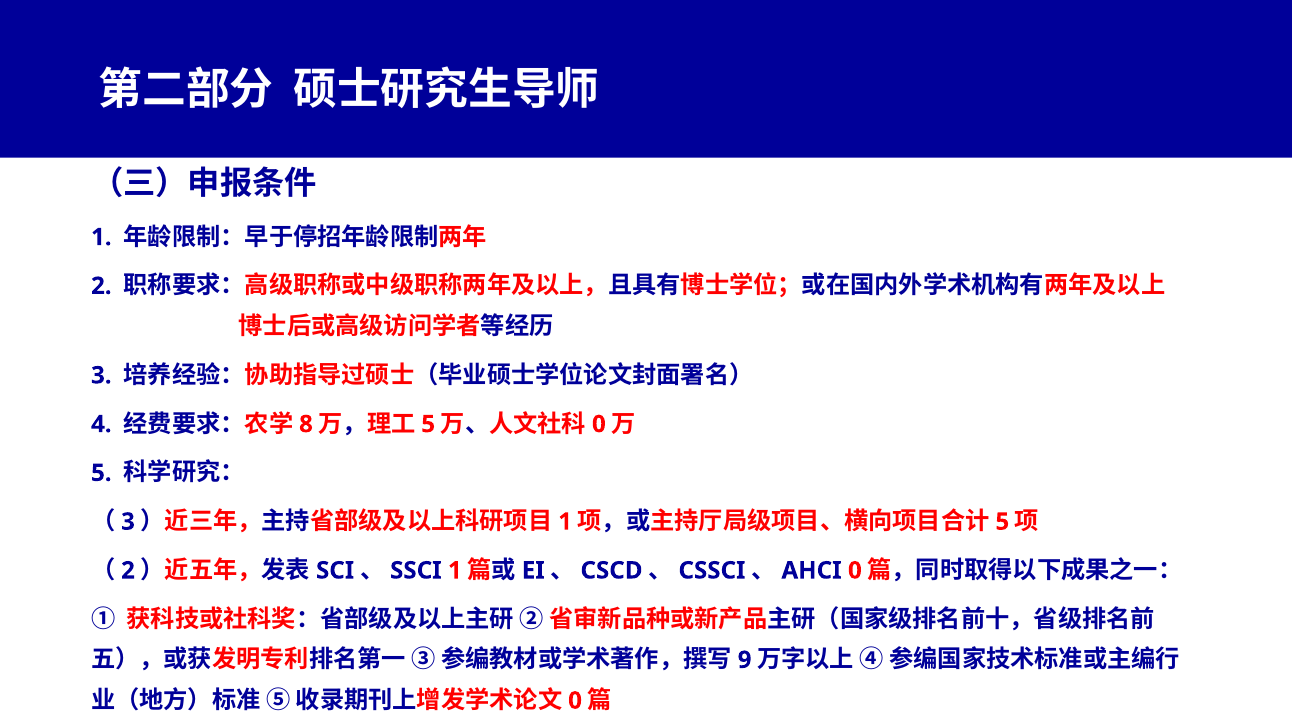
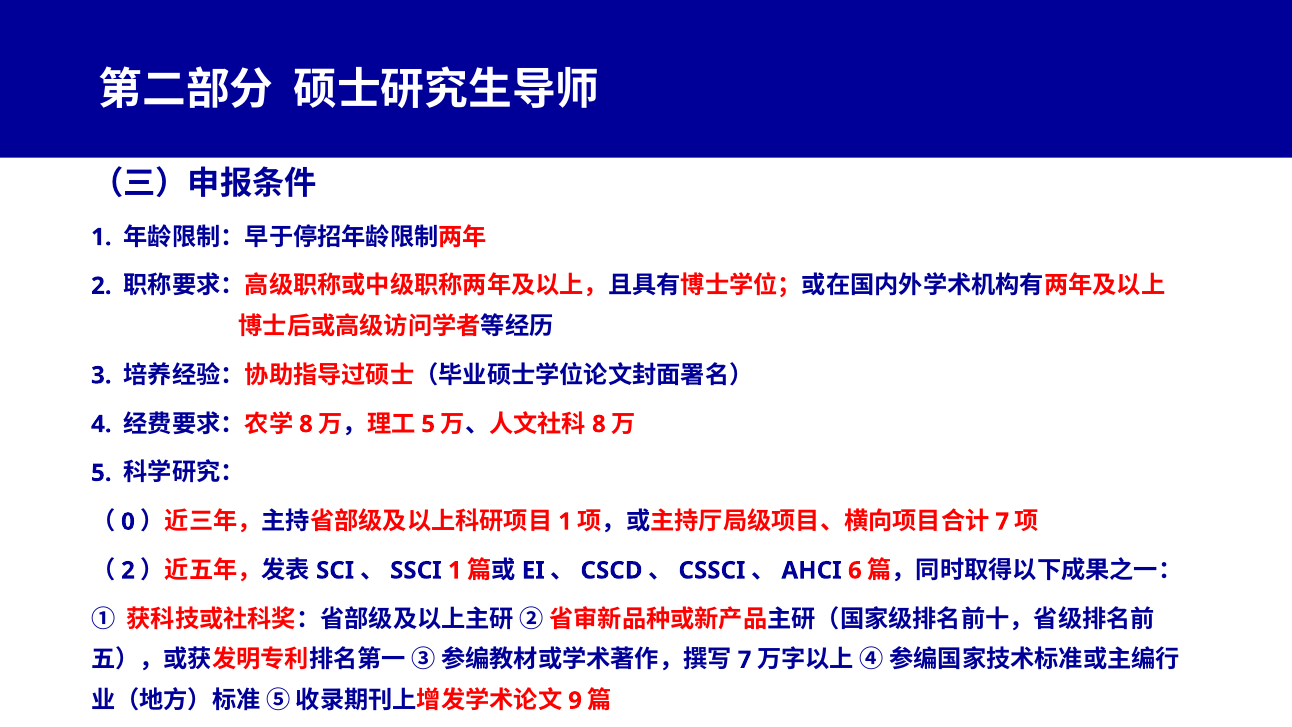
0: 0 -> 8 (599, 424)
3: 3 -> 0 (128, 522)
5: 5 -> 7 (1002, 522)
0: 0 -> 6 (855, 570)
9: 9 -> 7 (745, 660)
0: 0 -> 9 (575, 700)
